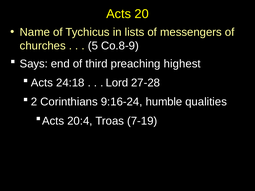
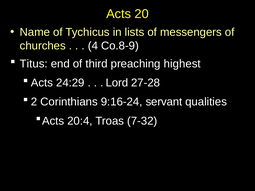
5: 5 -> 4 (93, 46)
Says: Says -> Titus (34, 64)
24:18: 24:18 -> 24:29 (70, 83)
humble: humble -> servant (164, 102)
7-19: 7-19 -> 7-32 (142, 121)
